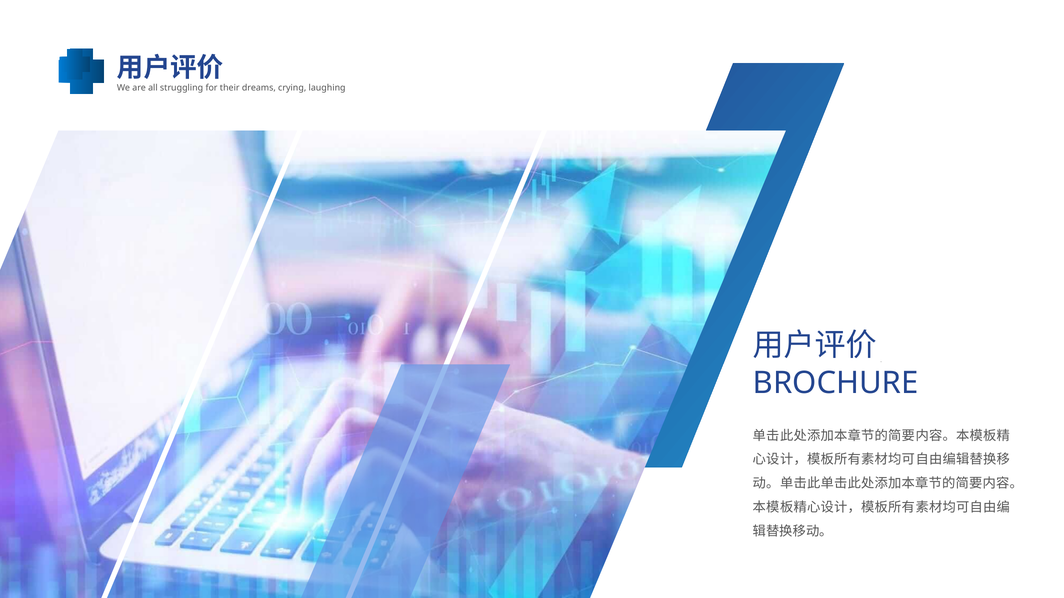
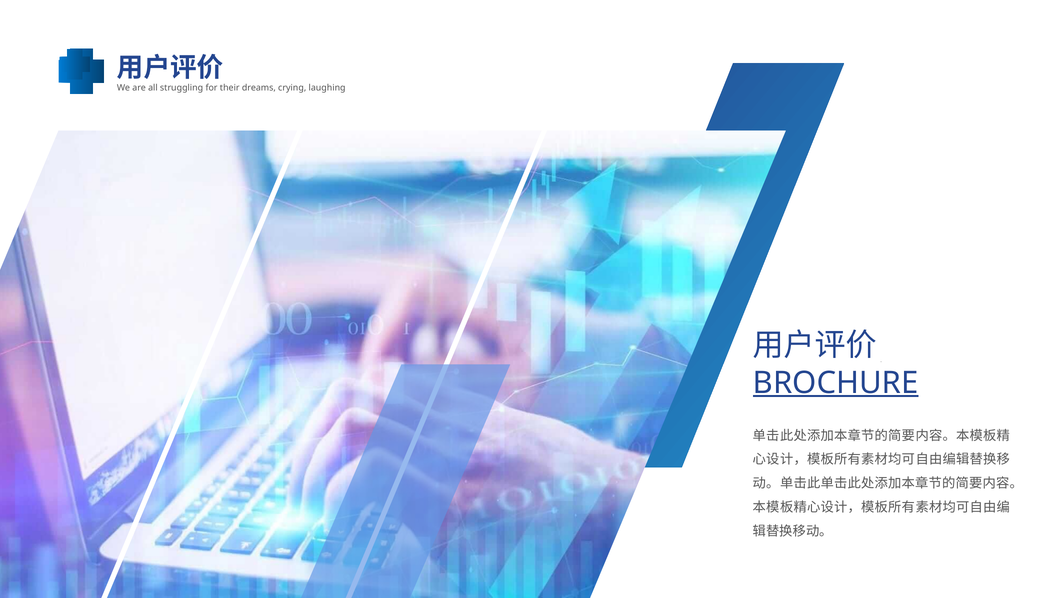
BROCHURE underline: none -> present (836, 383)
